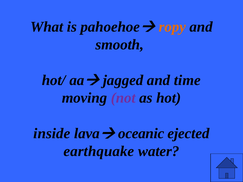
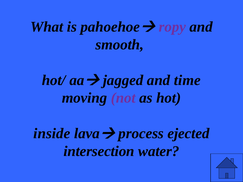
ropy colour: orange -> purple (172, 27)
oceanic: oceanic -> process (141, 134)
earthquake: earthquake -> intersection (99, 151)
